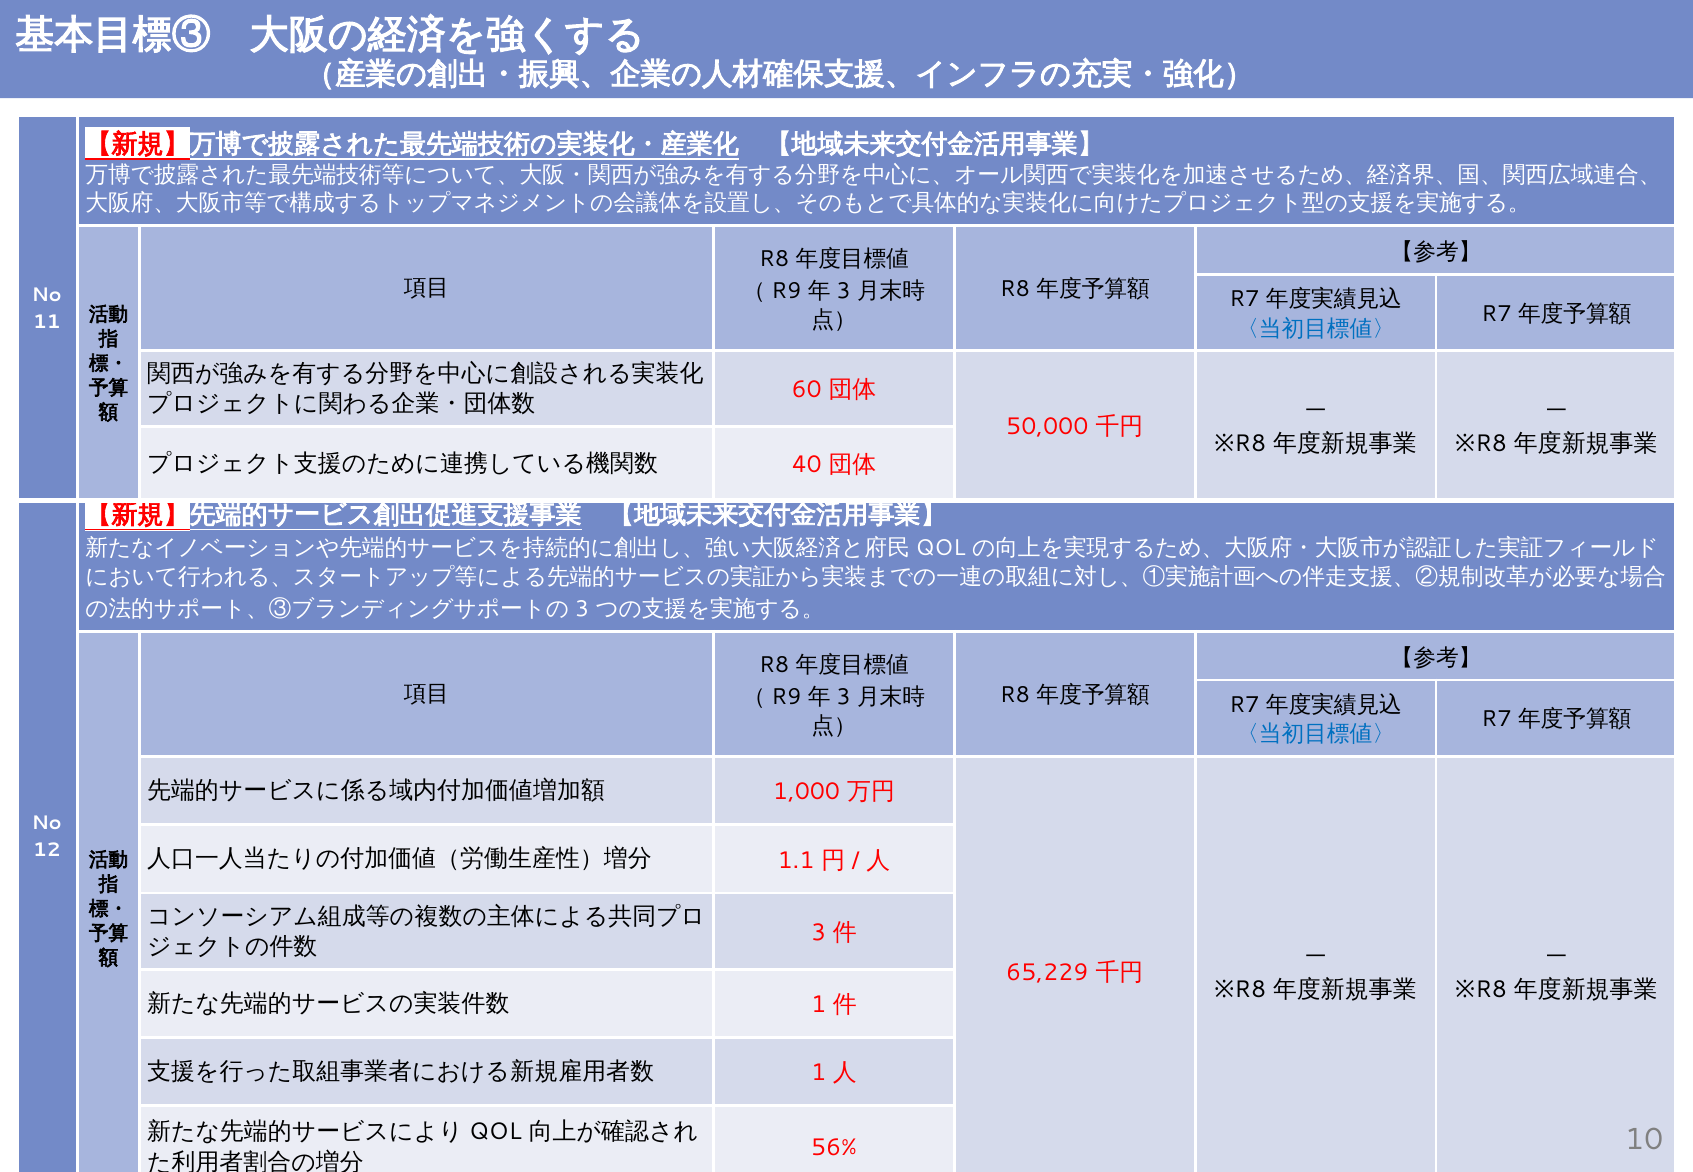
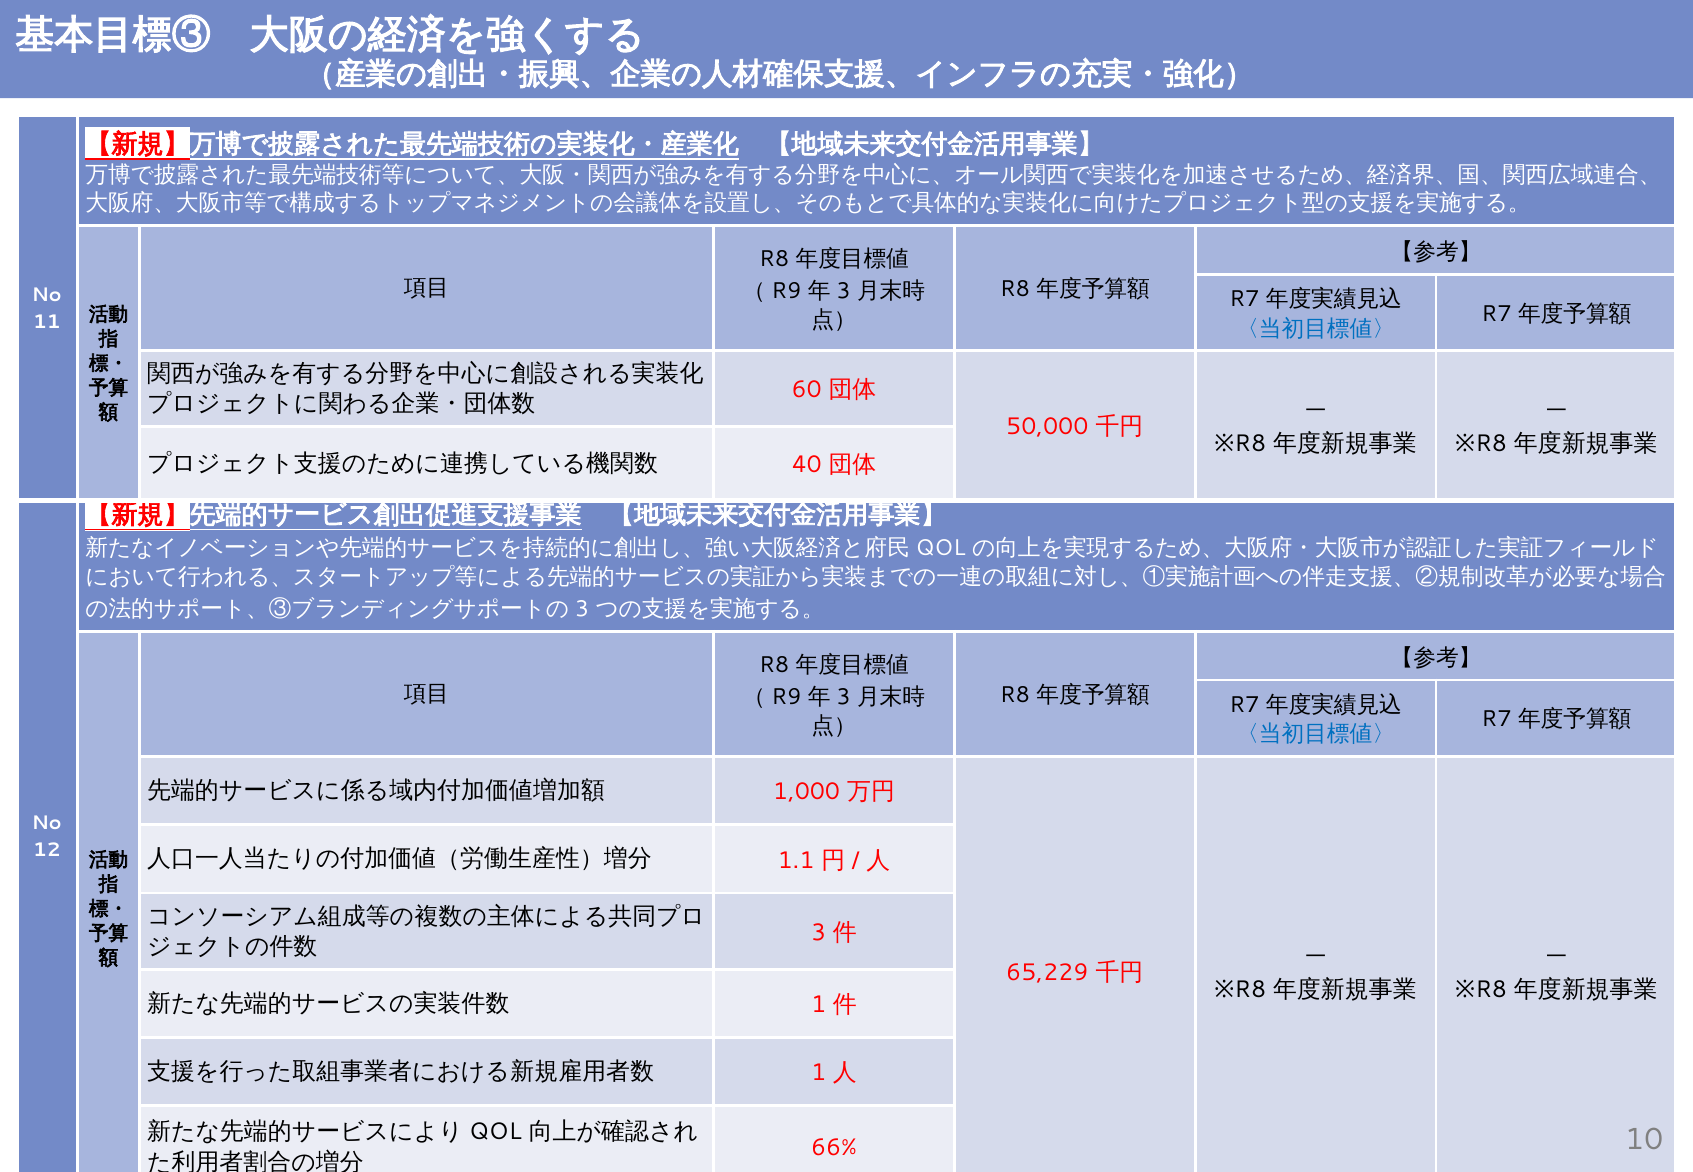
56%: 56% -> 66% (834, 1147)
